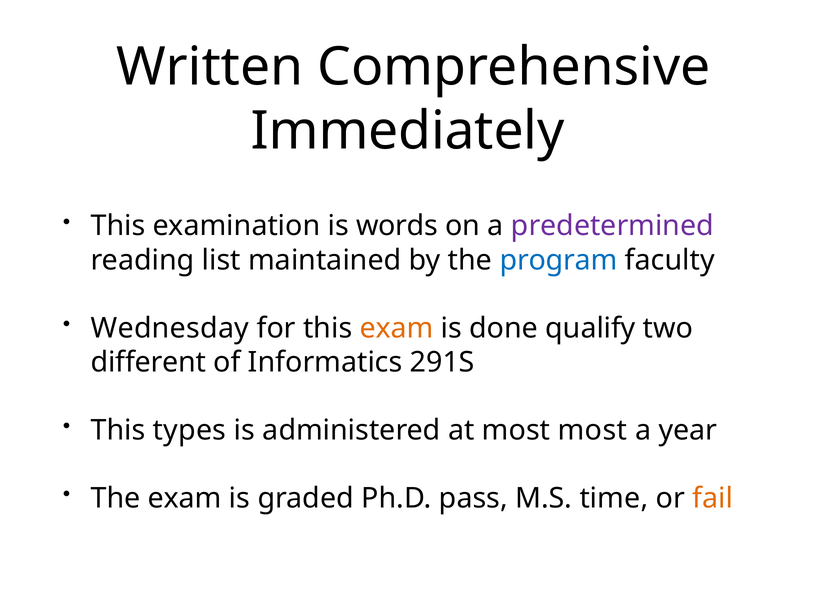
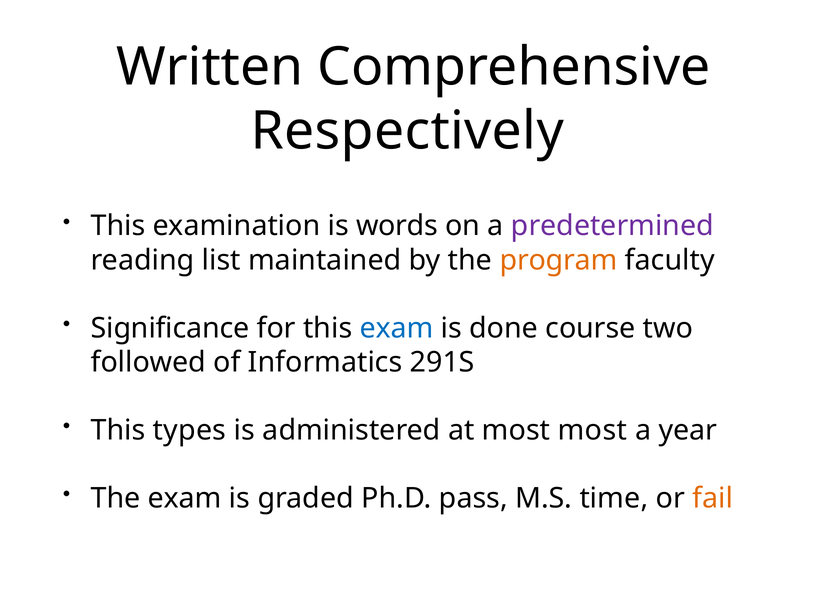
Immediately: Immediately -> Respectively (407, 131)
program colour: blue -> orange (559, 260)
Wednesday: Wednesday -> Significance (170, 328)
exam colour: orange -> blue (397, 328)
qualify: qualify -> course (590, 328)
different: different -> followed (148, 363)
